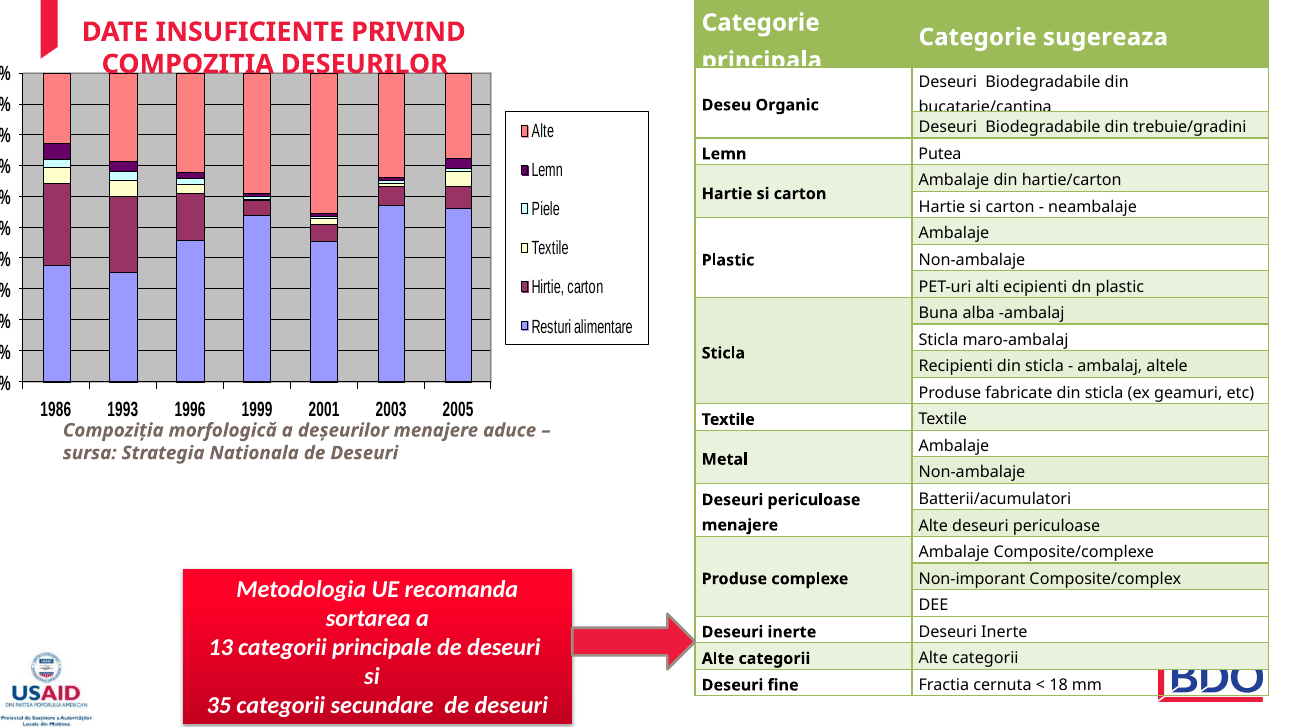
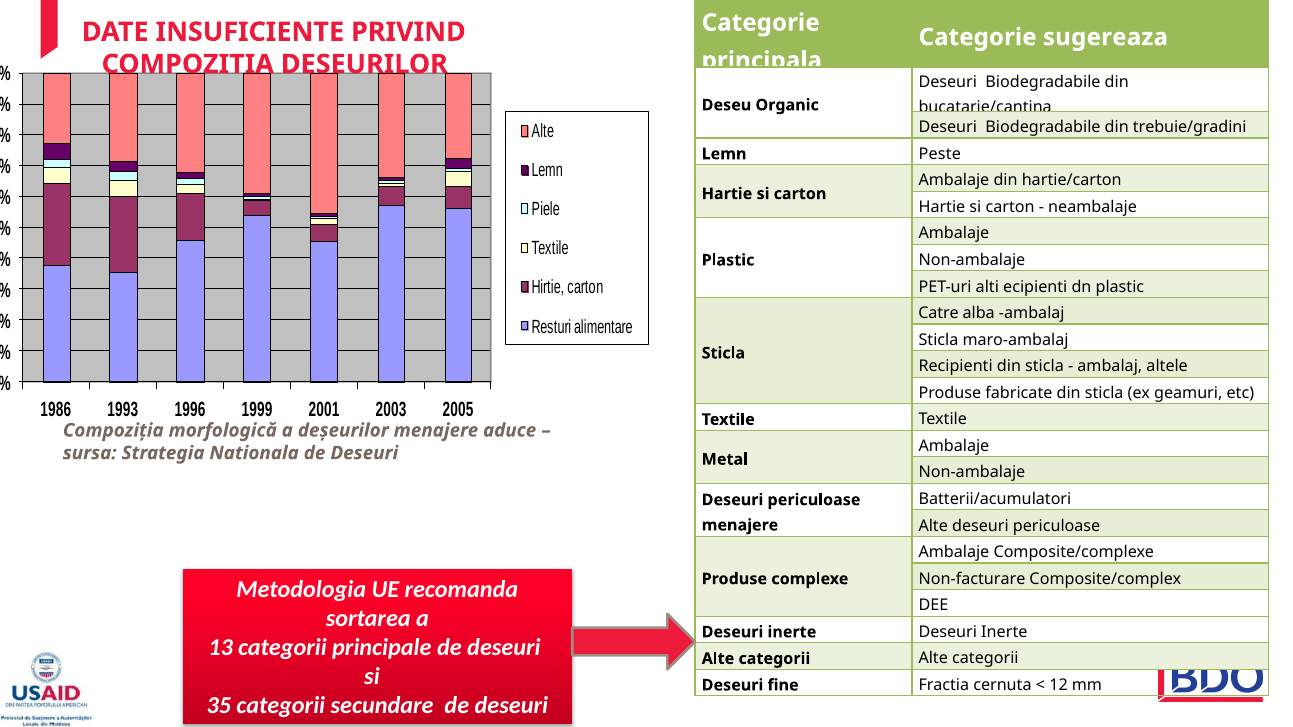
Putea: Putea -> Peste (940, 154)
Buna: Buna -> Catre (939, 313)
Non-imporant: Non-imporant -> Non-facturare (972, 579)
18: 18 -> 12 (1059, 686)
